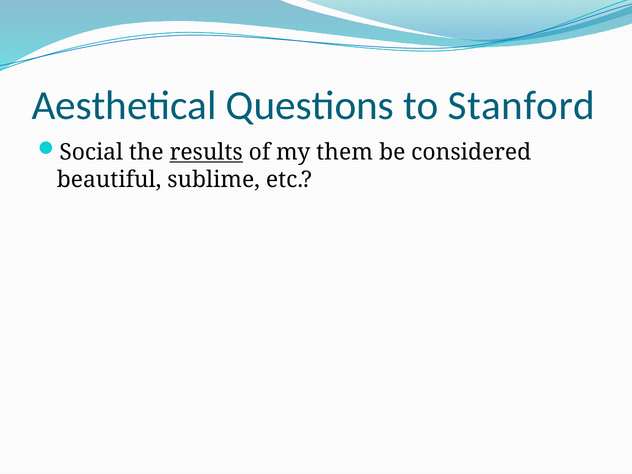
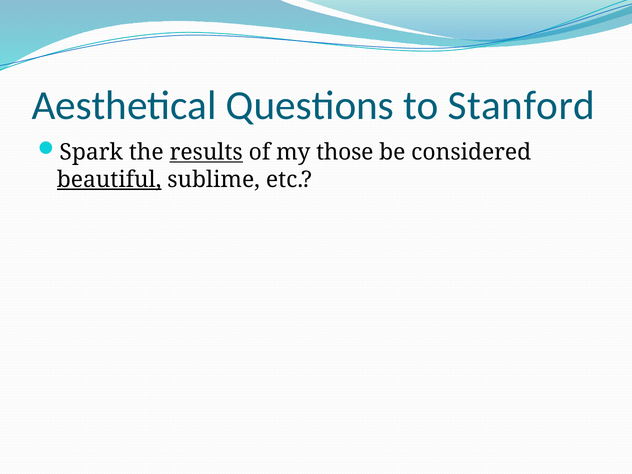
Social: Social -> Spark (91, 152)
them: them -> those (345, 152)
beautiful underline: none -> present (109, 180)
